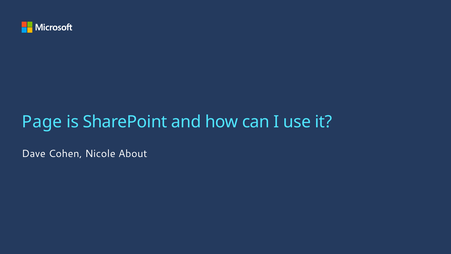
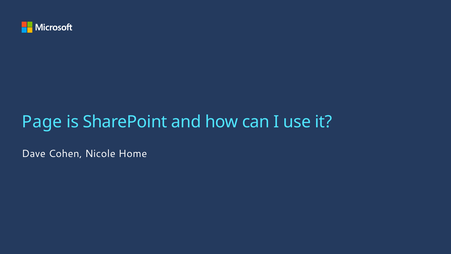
About: About -> Home (133, 154)
